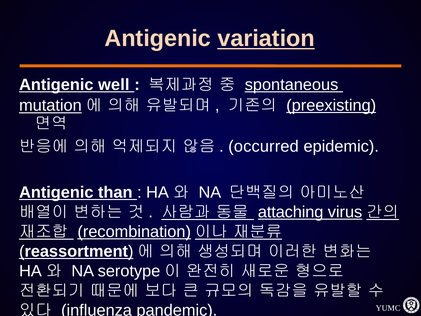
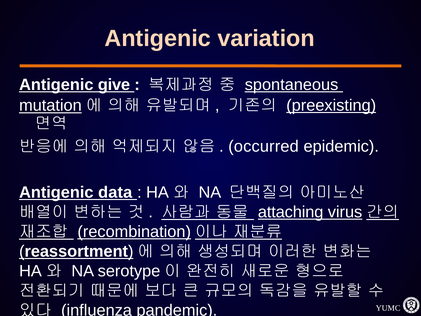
variation underline: present -> none (266, 38)
well: well -> give (114, 85)
than: than -> data (115, 192)
